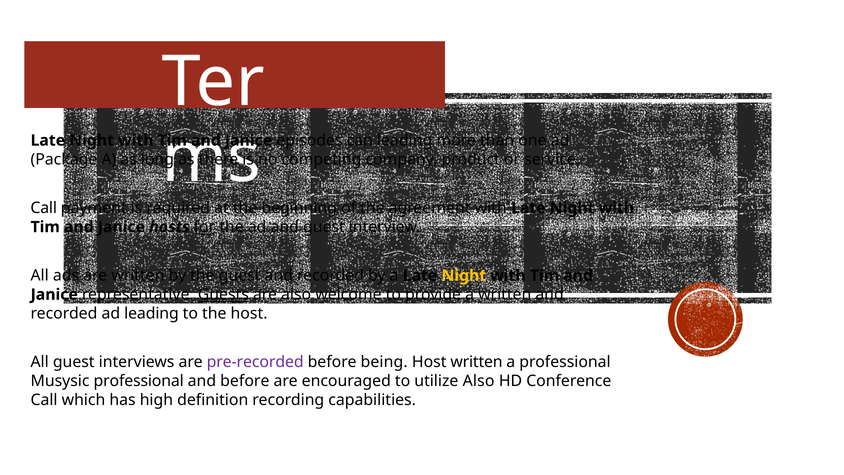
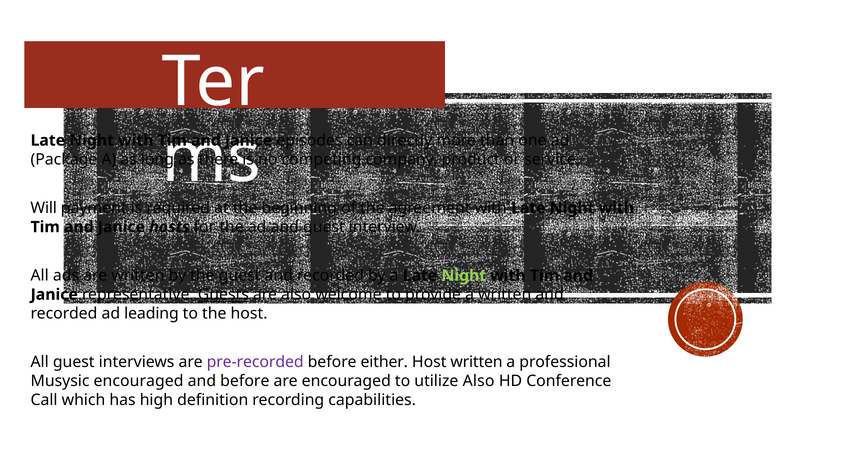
can leading: leading -> directly (405, 140)
Call: Call -> Will (44, 208)
for underline: present -> none (204, 227)
Night colour: yellow -> light green (464, 275)
being: being -> either (384, 362)
Musysic professional: professional -> encouraged (139, 381)
